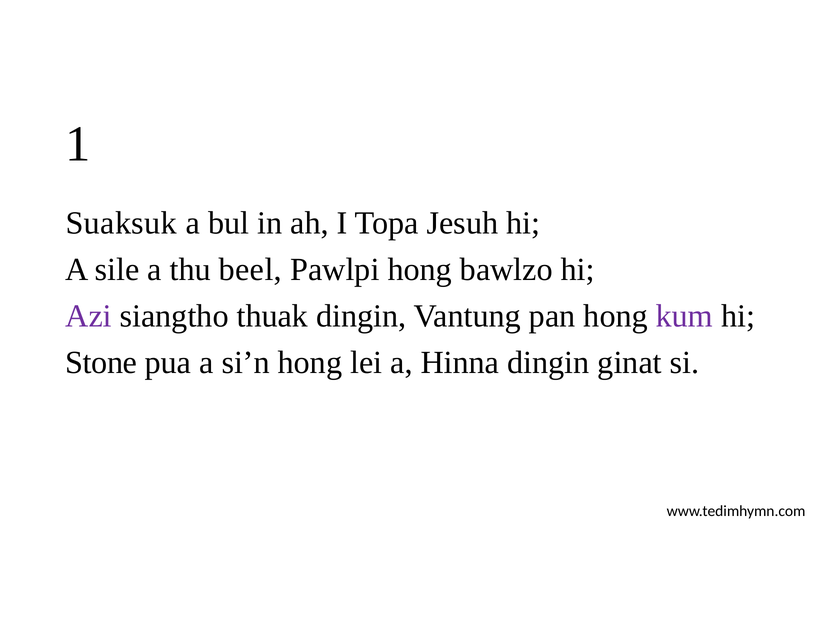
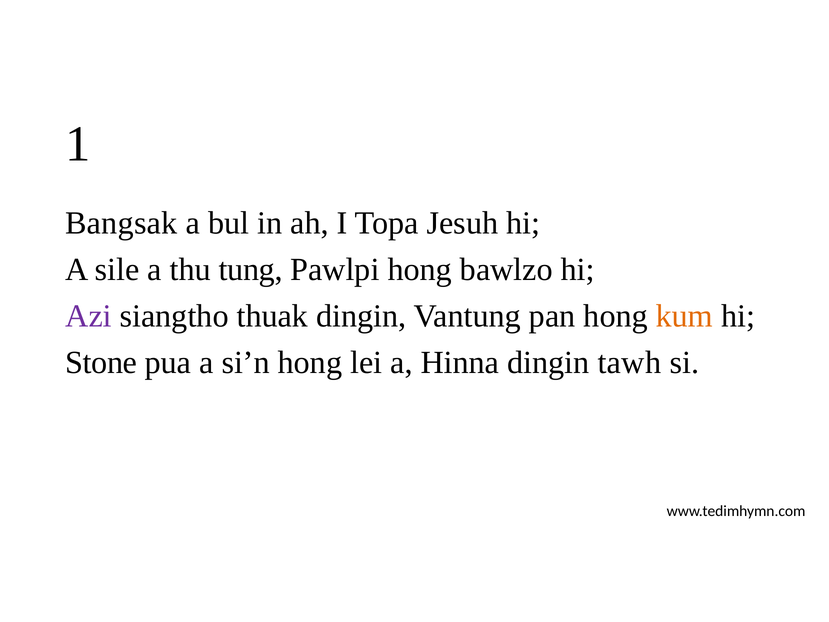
Suaksuk: Suaksuk -> Bangsak (121, 223)
beel: beel -> tung (251, 270)
kum colour: purple -> orange (684, 316)
ginat: ginat -> tawh (629, 362)
